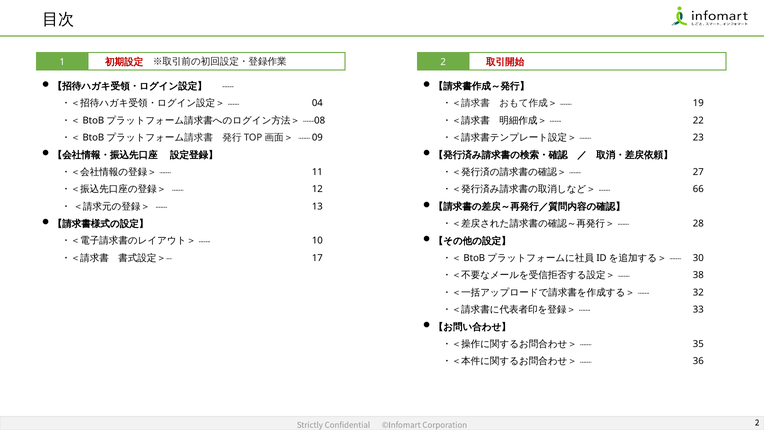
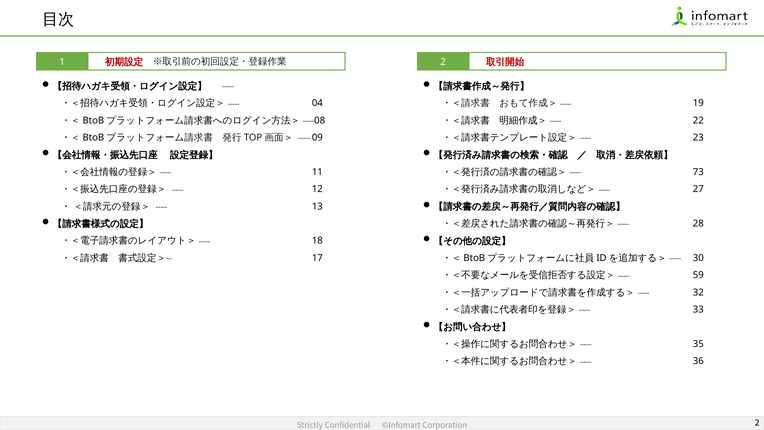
27: 27 -> 73 (698, 172)
66: 66 -> 27 (698, 189)
10: 10 -> 18 (317, 241)
38: 38 -> 59 (698, 275)
